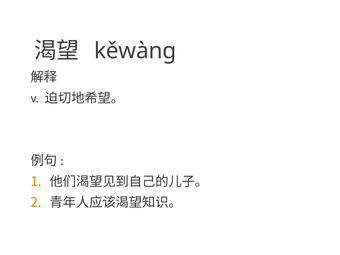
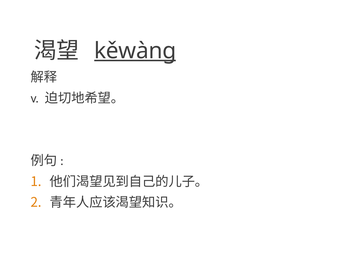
kěwàng underline: none -> present (135, 51)
